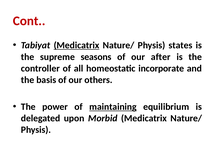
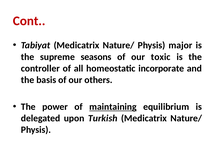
Medicatrix underline: present -> none (77, 45)
states: states -> major (180, 45)
after: after -> toxic (161, 57)
Morbid: Morbid -> Turkish (103, 118)
